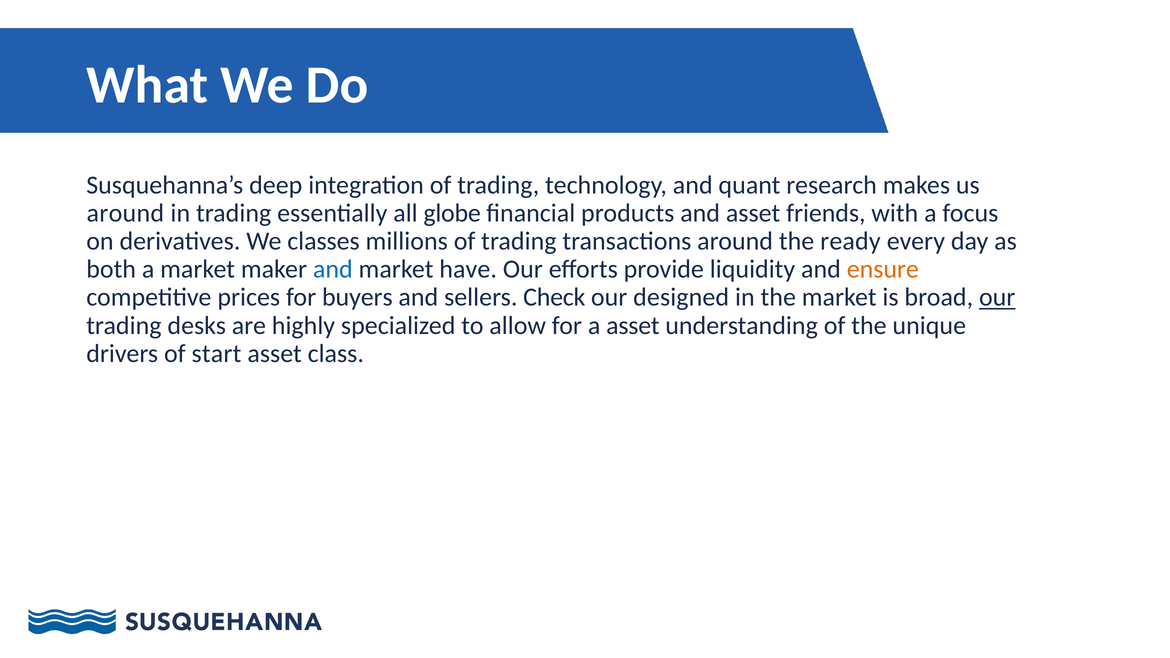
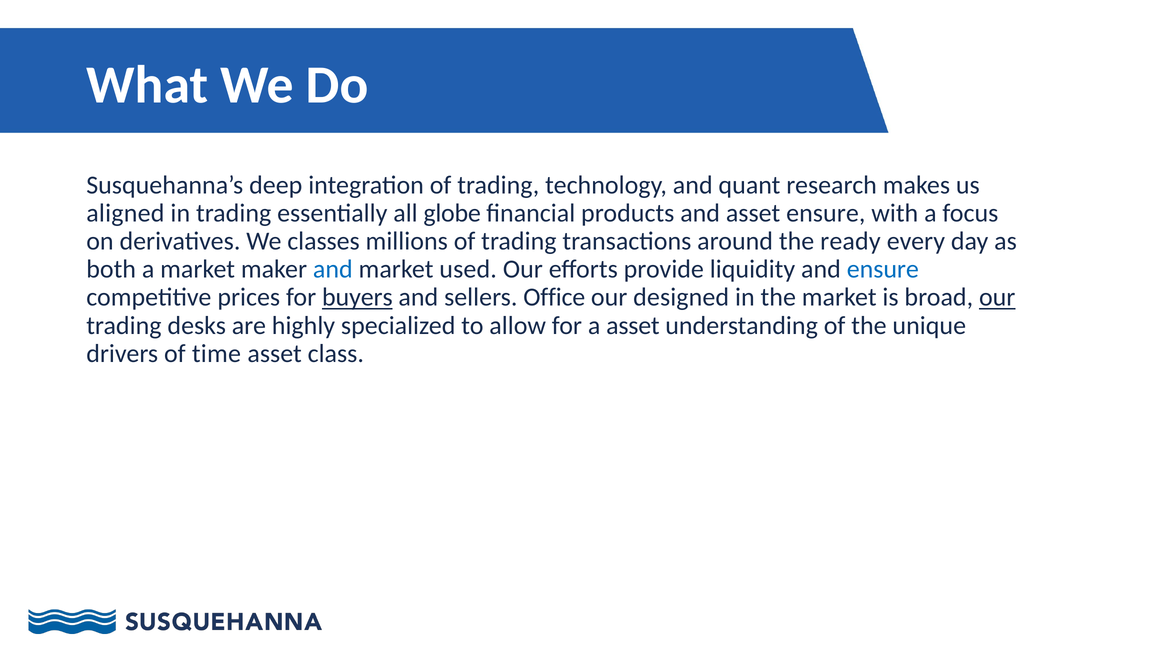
around: around -> aligned (125, 213)
asset friends: friends -> ensure (826, 213)
have: have -> used (468, 269)
ensure colour: orange -> blue (883, 269)
buyers underline: none -> present (357, 297)
Check: Check -> Office (554, 297)
start: start -> time (216, 354)
